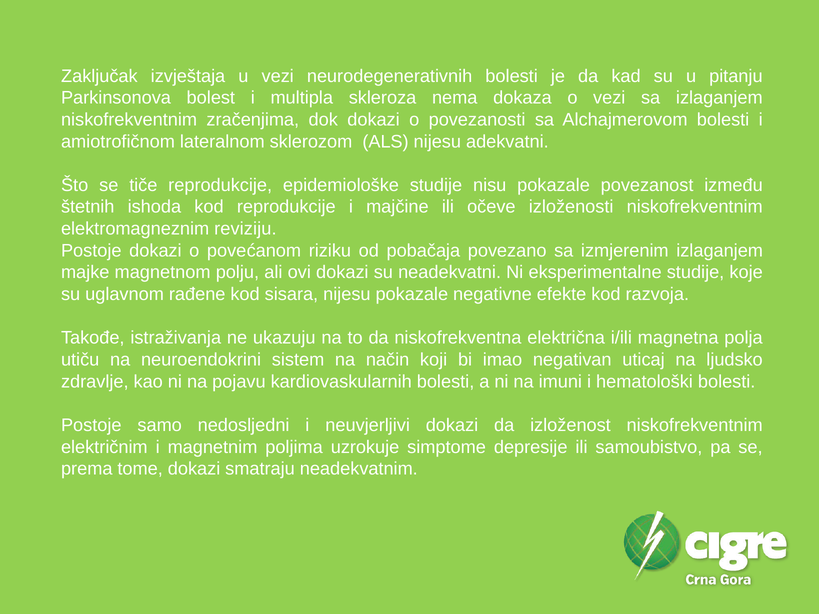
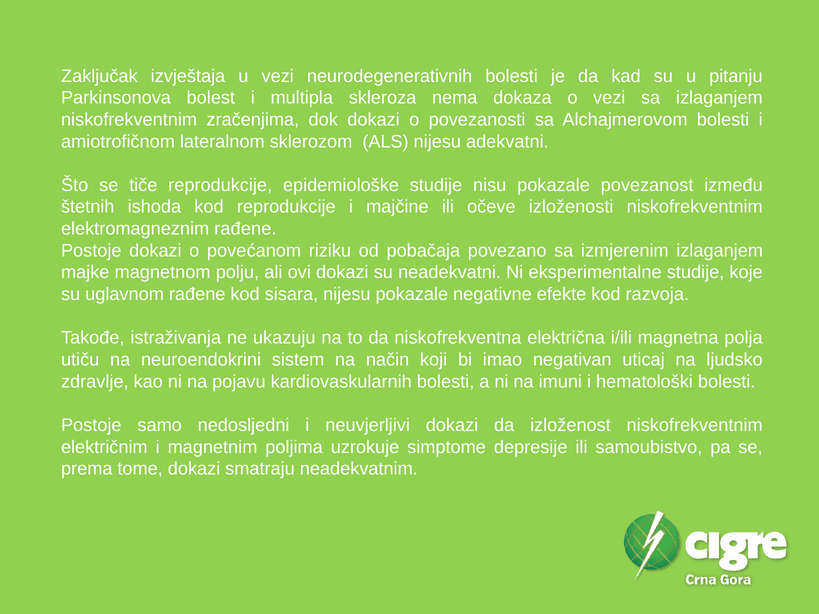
elektromagneznim reviziju: reviziju -> rađene (245, 229)
